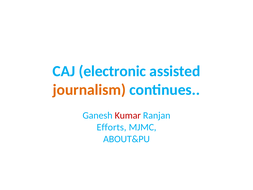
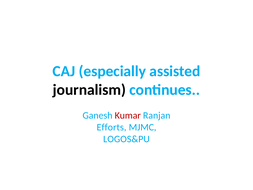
electronic: electronic -> especially (112, 71)
journalism colour: orange -> black (89, 90)
ABOUT&PU: ABOUT&PU -> LOGOS&PU (126, 139)
